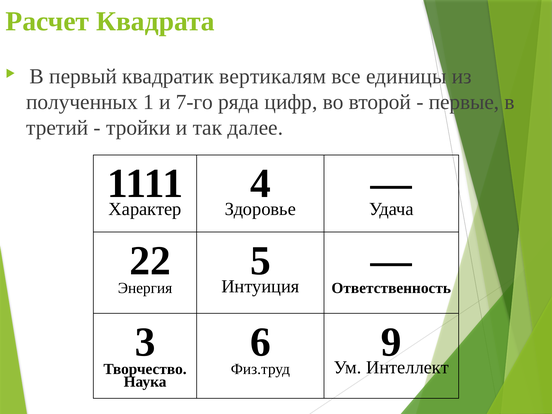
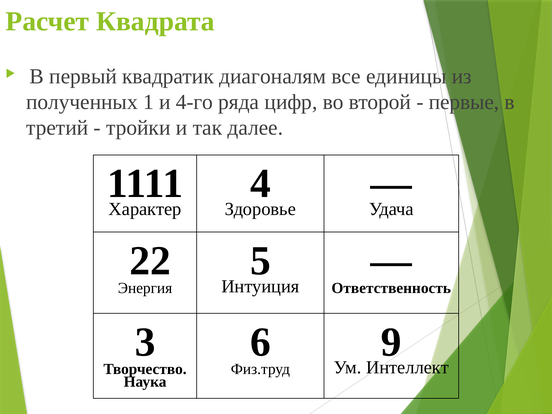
вертикалям: вертикалям -> диагоналям (273, 76)
7-го: 7-го -> 4-го (194, 102)
